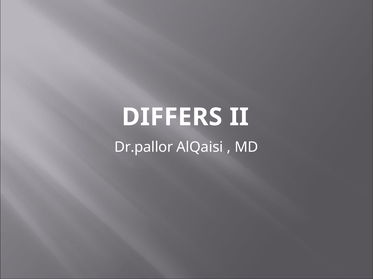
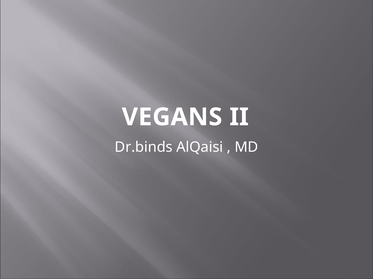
DIFFERS: DIFFERS -> VEGANS (172, 117)
Dr.pallor: Dr.pallor -> Dr.binds (144, 148)
